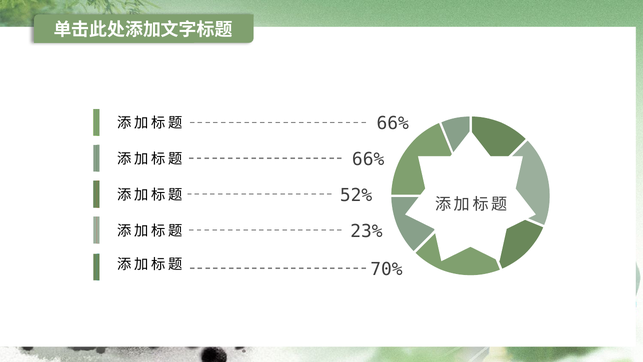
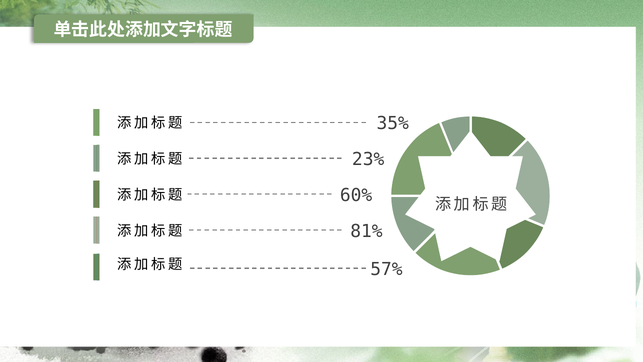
66%: 66% -> 35% (393, 123)
66%: 66% -> 23% (368, 159)
52%: 52% -> 60% (356, 195)
23%: 23% -> 81% (366, 231)
70%: 70% -> 57% (386, 269)
